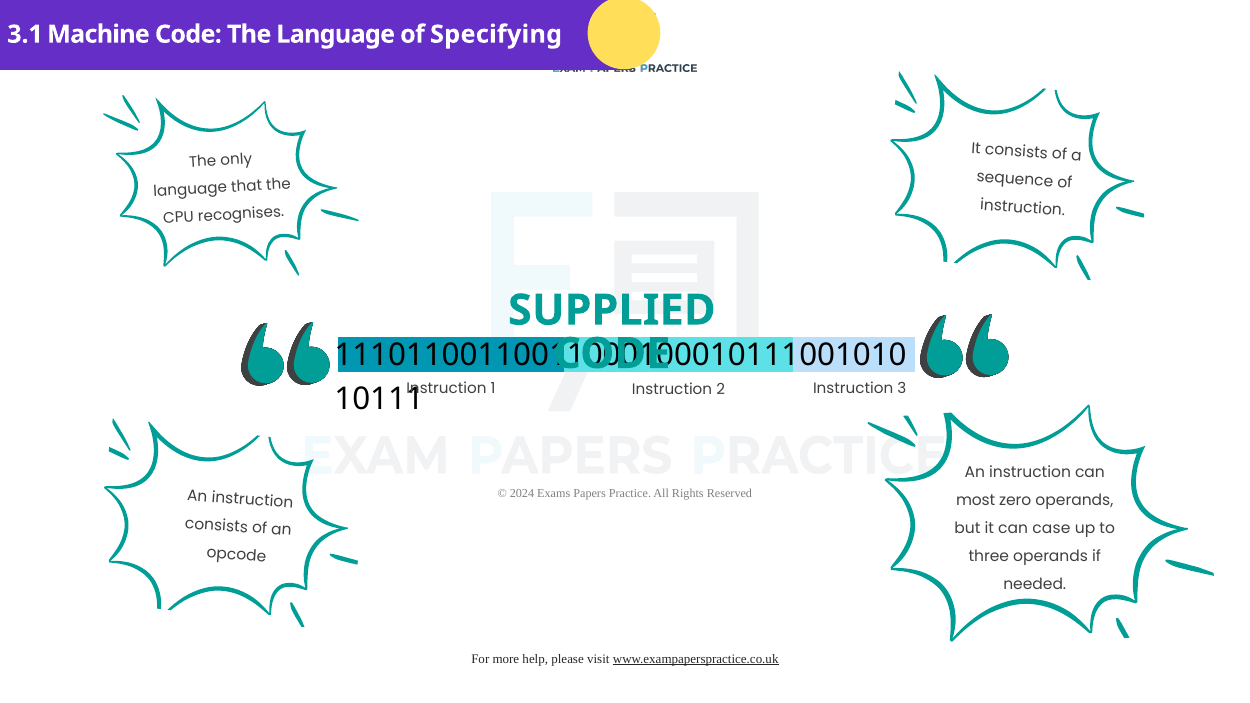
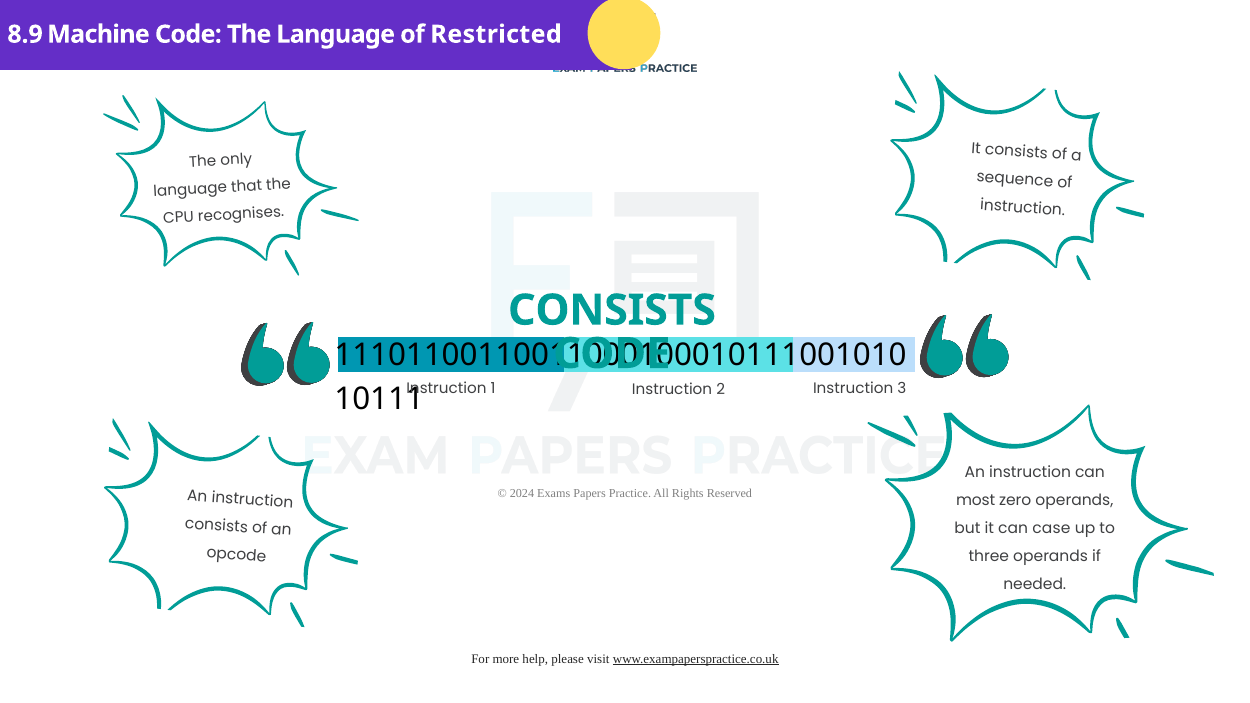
3.1: 3.1 -> 8.9 (25, 34)
Specifying: Specifying -> Restricted (496, 34)
SUPPLIED: SUPPLIED -> CONSISTS (612, 310)
